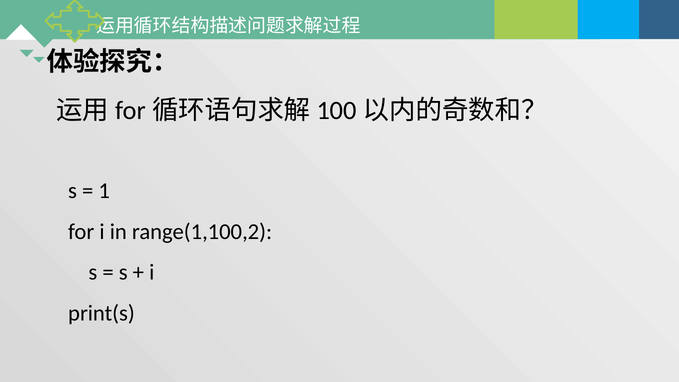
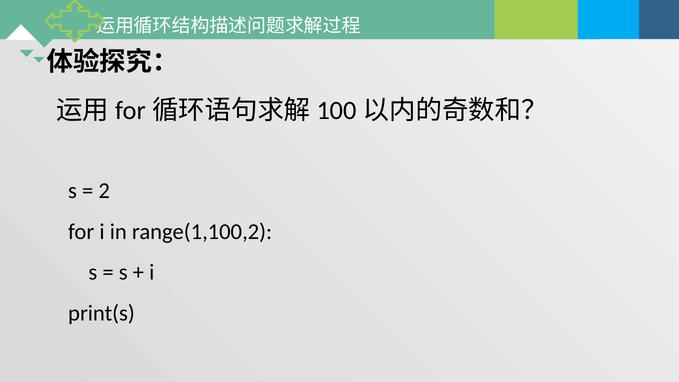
1: 1 -> 2 (104, 191)
